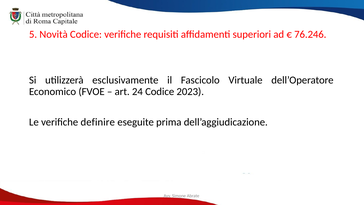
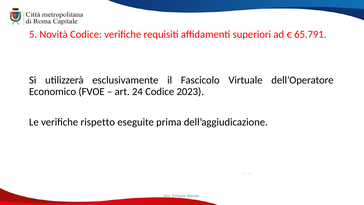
76.246: 76.246 -> 65.791 (310, 34)
definire: definire -> rispetto (98, 122)
